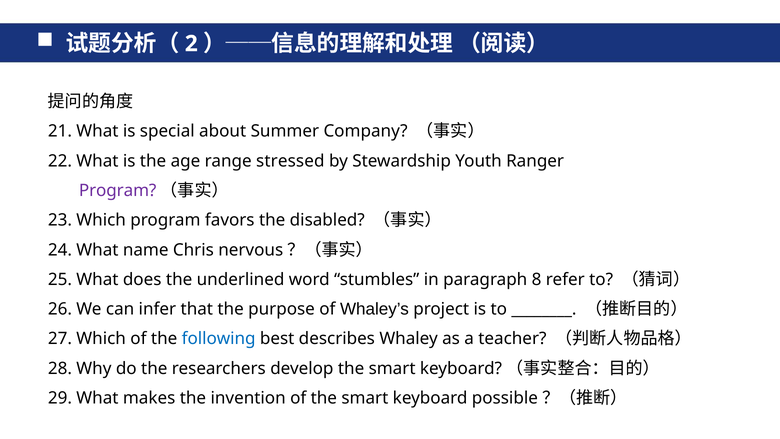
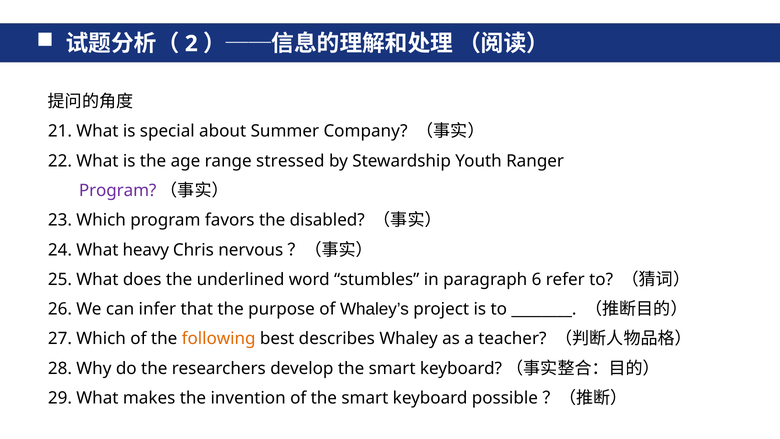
name: name -> heavy (146, 250)
8: 8 -> 6 (537, 279)
following colour: blue -> orange (219, 339)
